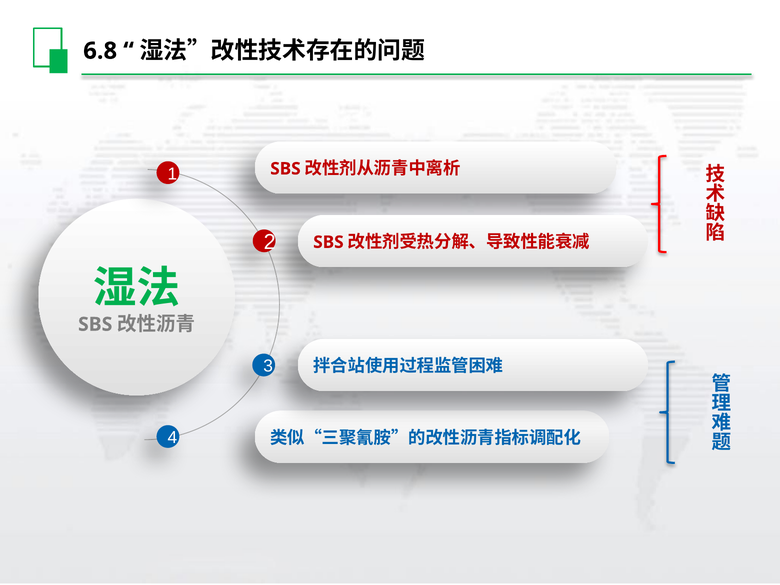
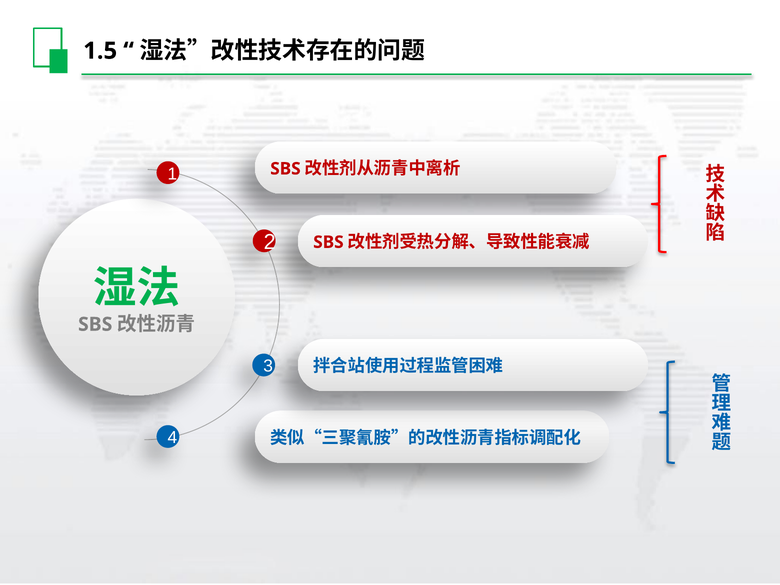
6.8: 6.8 -> 1.5 (100, 51)
